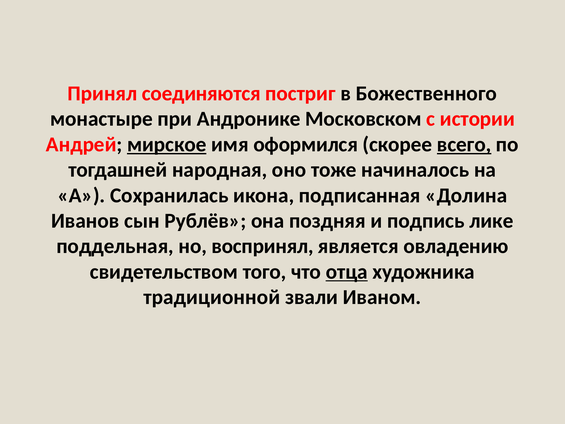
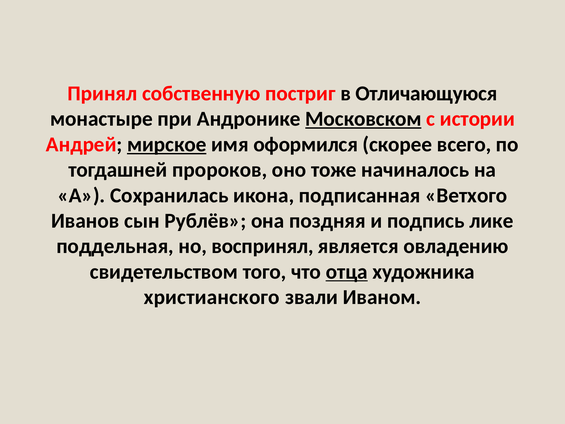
соединяются: соединяются -> собственную (201, 93)
Божественного: Божественного -> Отличающуюся (426, 93)
Московском underline: none -> present (363, 119)
всего underline: present -> none (464, 144)
народная: народная -> пророков (220, 170)
Долина: Долина -> Ветхого (466, 195)
традиционной: традиционной -> христианского (212, 297)
